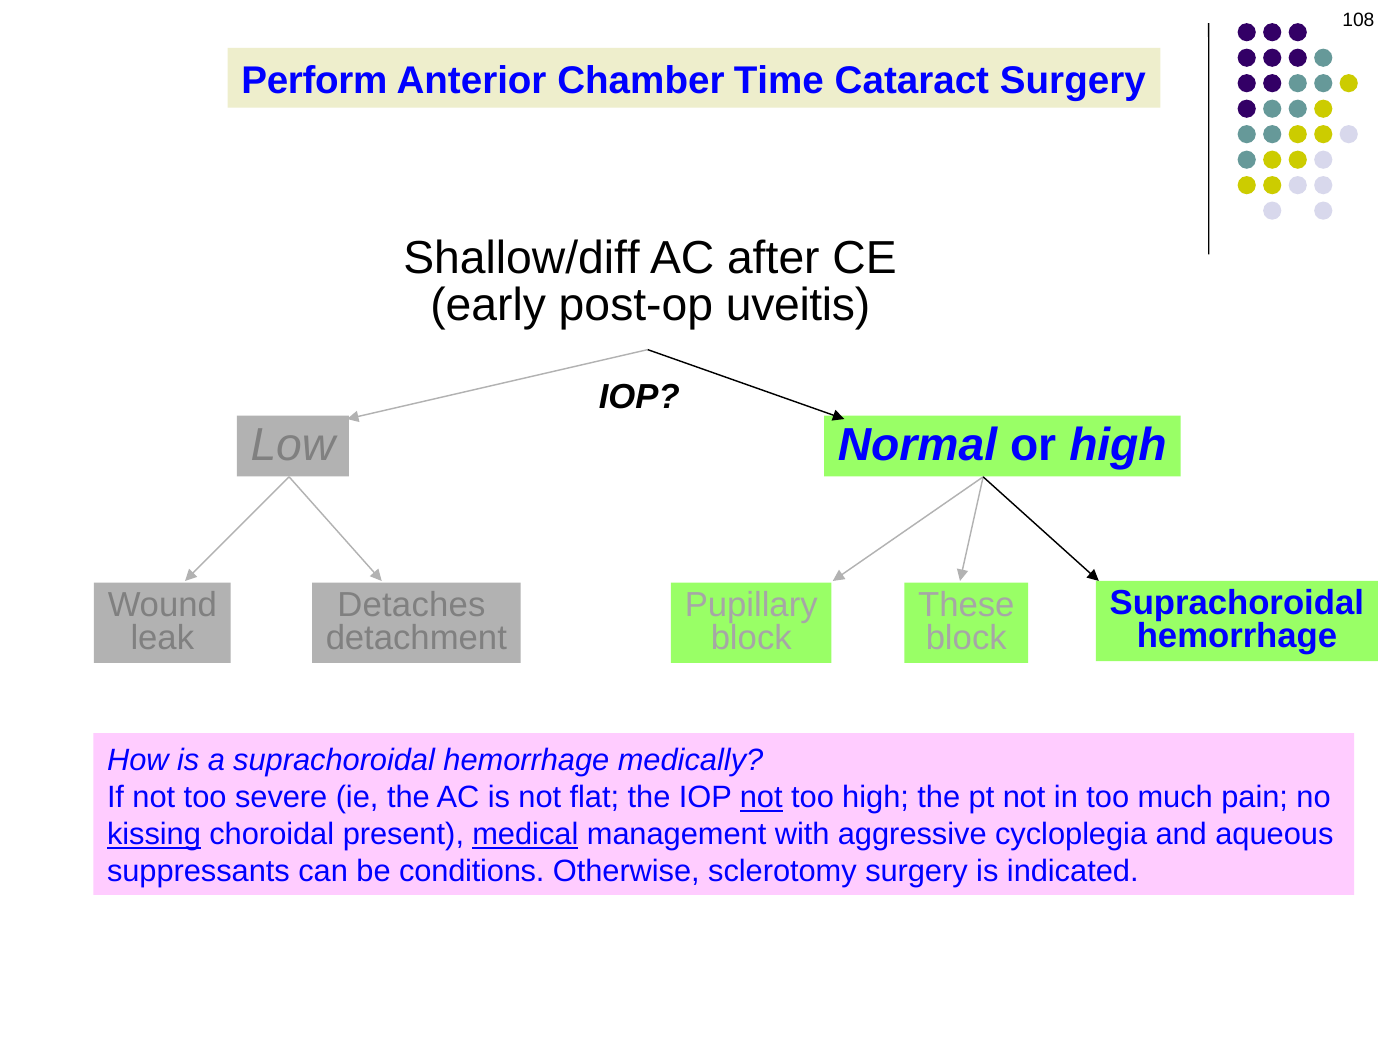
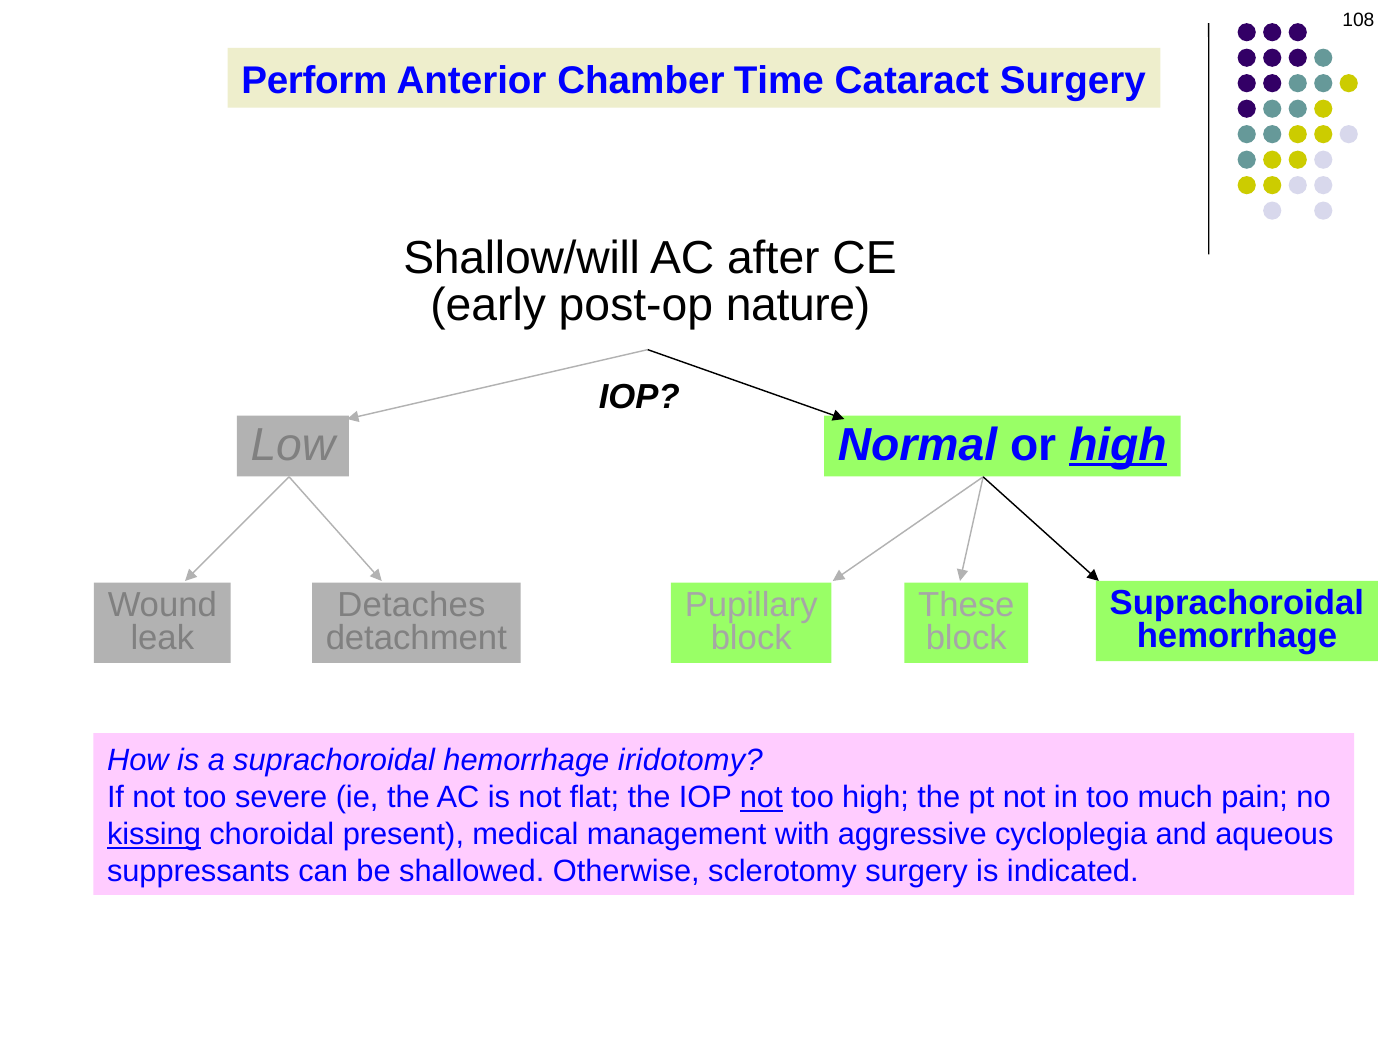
Shallow/diff: Shallow/diff -> Shallow/will (522, 258)
uveitis: uveitis -> nature (798, 305)
high underline: none -> present (1118, 445)
medically: medically -> iridotomy (690, 761)
medical underline: present -> none (525, 835)
conditions: conditions -> shallowed (472, 872)
